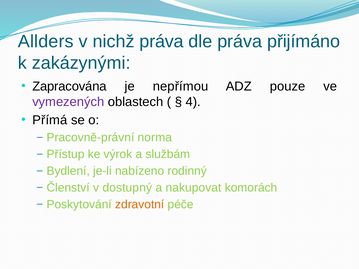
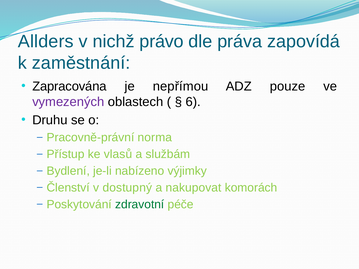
nichž práva: práva -> právo (162, 41)
přijímáno: přijímáno -> zapovídá (304, 41)
zakázynými: zakázynými -> zaměstnání (81, 63)
4: 4 -> 6 (193, 102)
Přímá: Přímá -> Druhu (50, 120)
výrok: výrok -> vlasů (118, 154)
rodinný: rodinný -> výjimky (187, 171)
zdravotní colour: orange -> green (140, 205)
